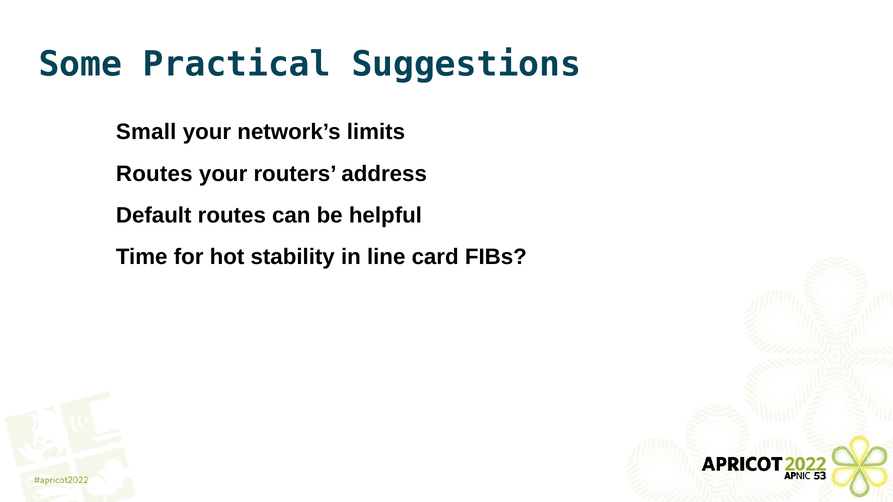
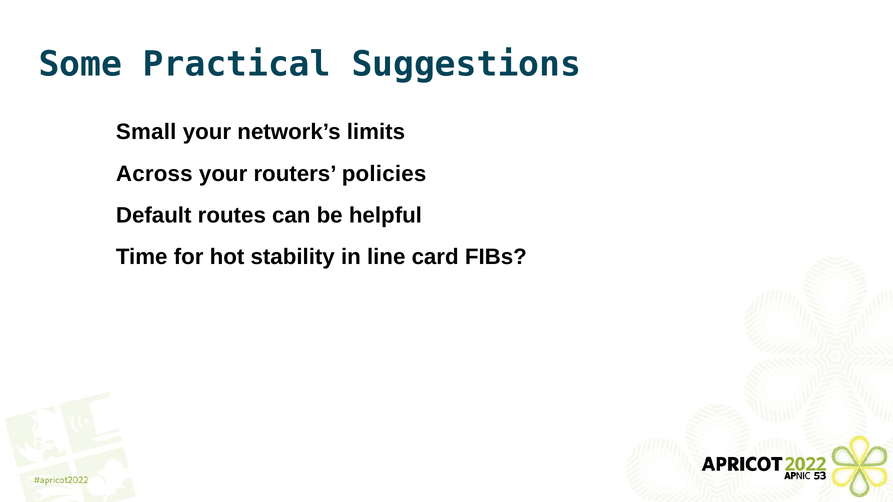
Routes: Routes -> Across (154, 174)
address: address -> policies (384, 174)
